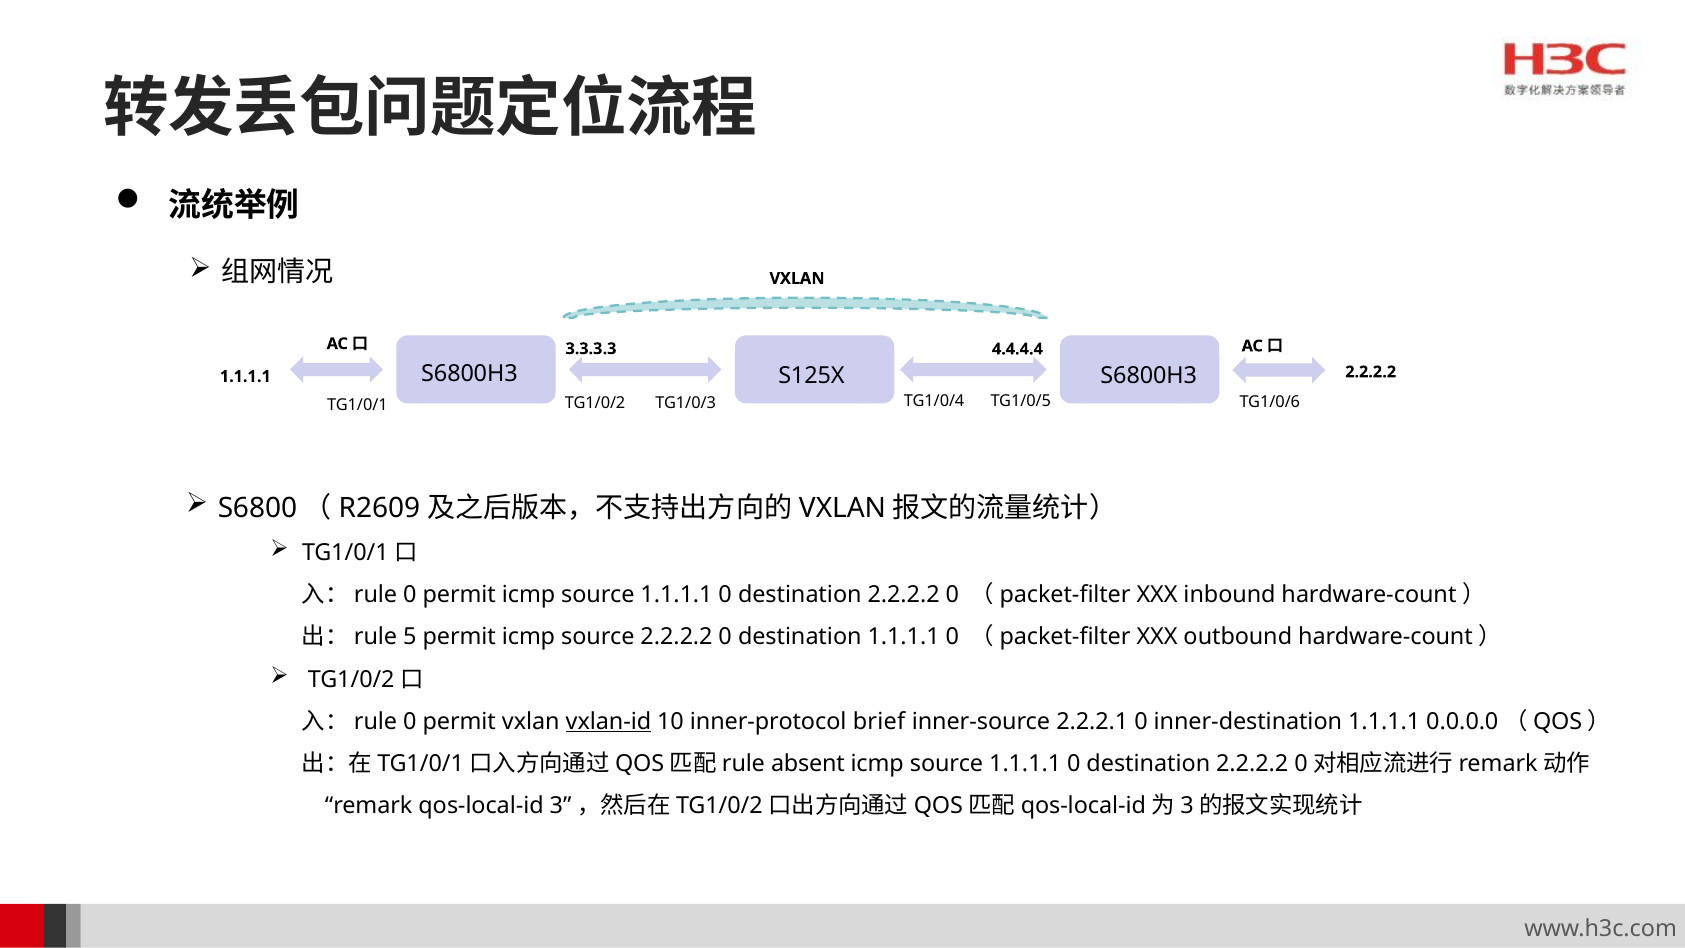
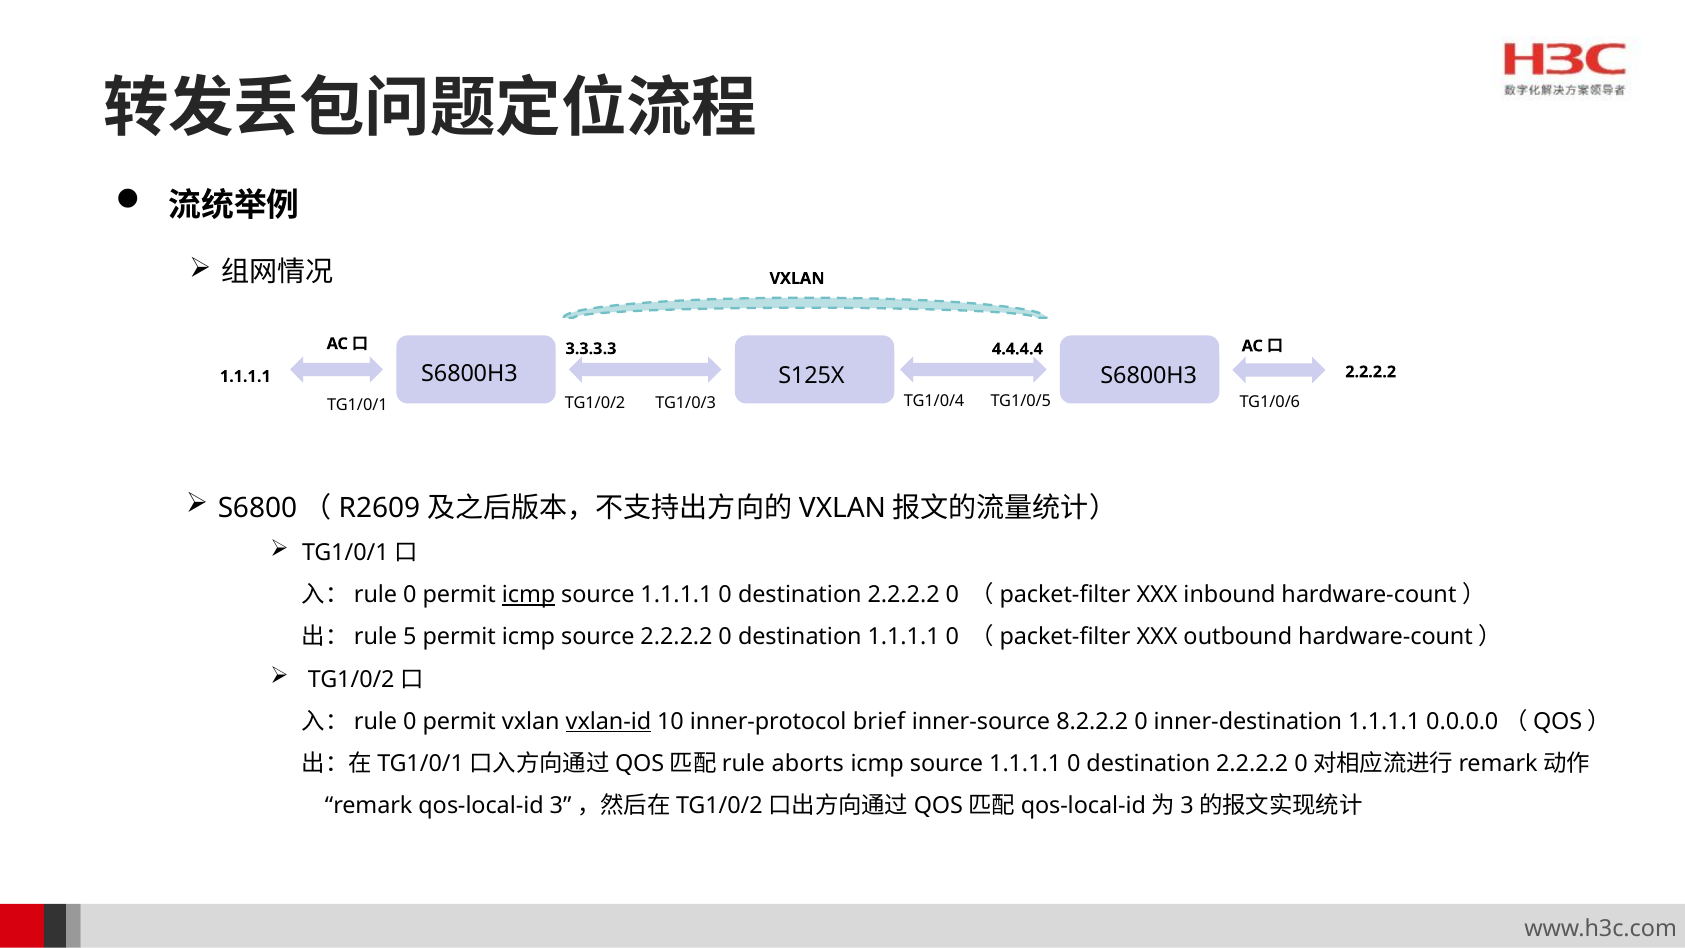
icmp underline: none -> present (529, 595)
2.2.2.1: 2.2.2.1 -> 8.2.2.2 (1092, 722)
absent: absent -> aborts (808, 764)
